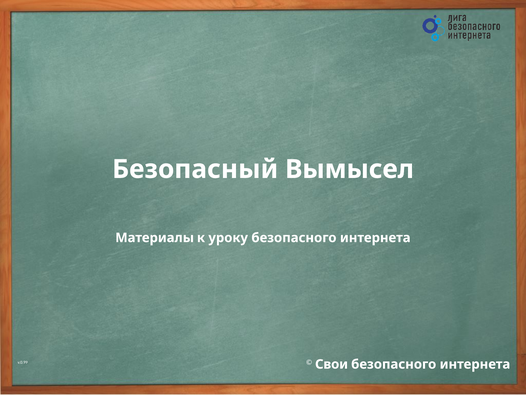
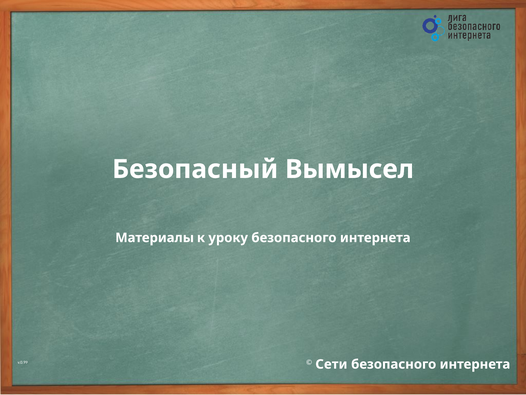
Свои: Свои -> Сети (331, 364)
